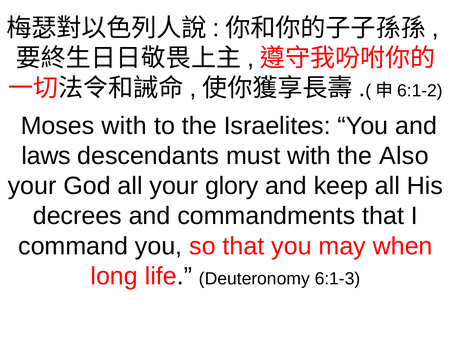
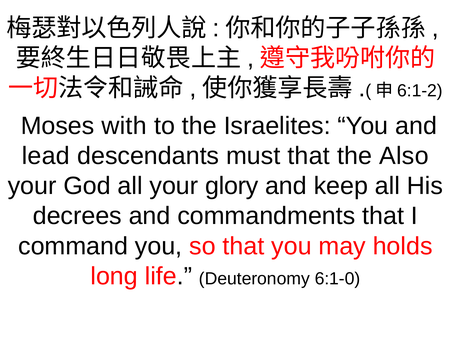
laws: laws -> lead (46, 156)
must with: with -> that (309, 156)
when: when -> holds (403, 246)
6:1-3: 6:1-3 -> 6:1-0 (338, 279)
